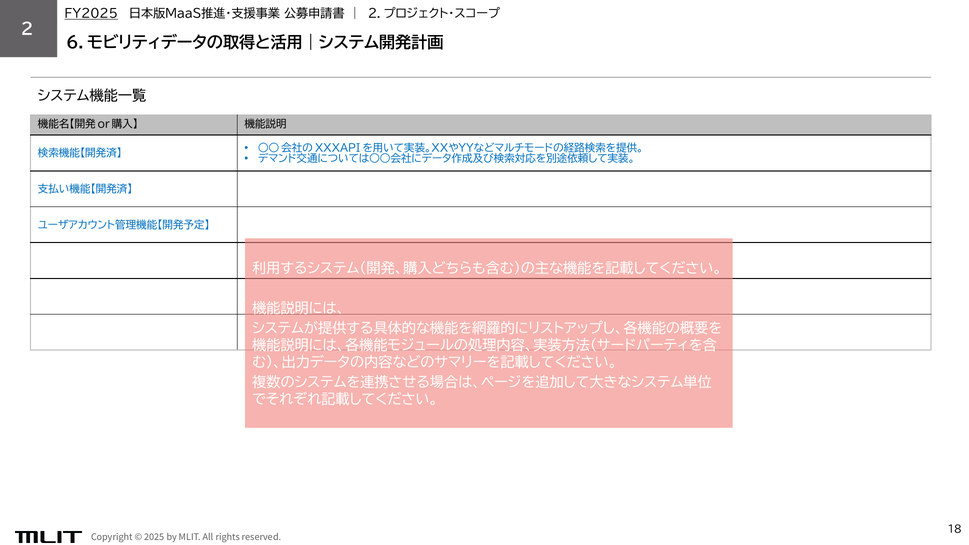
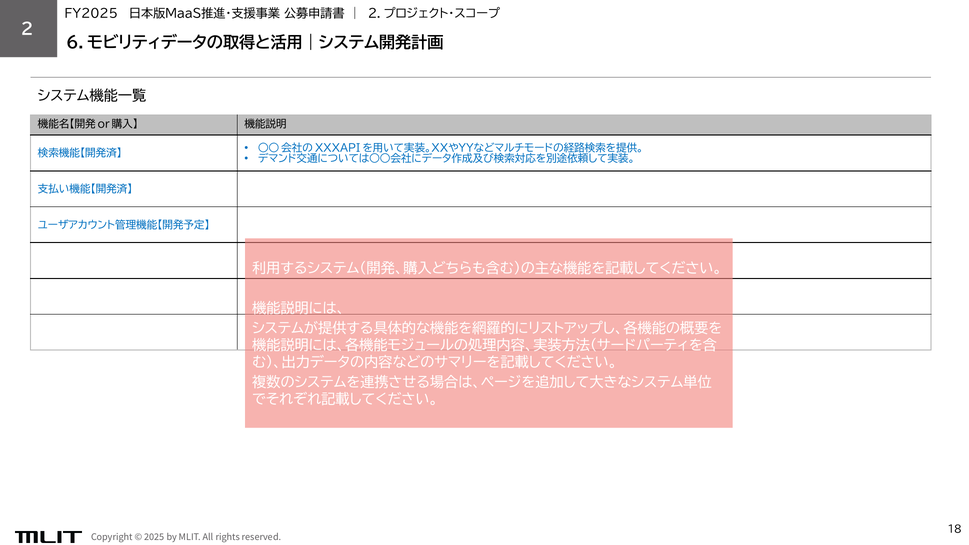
FY2025 underline: present -> none (91, 14)
